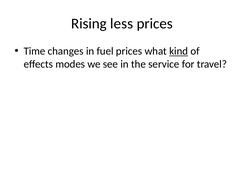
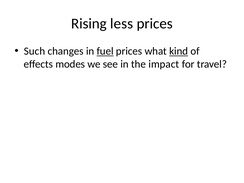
Time: Time -> Such (34, 51)
fuel underline: none -> present (105, 51)
service: service -> impact (164, 64)
